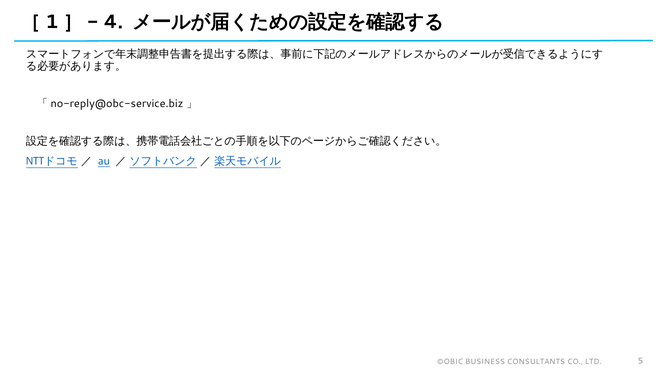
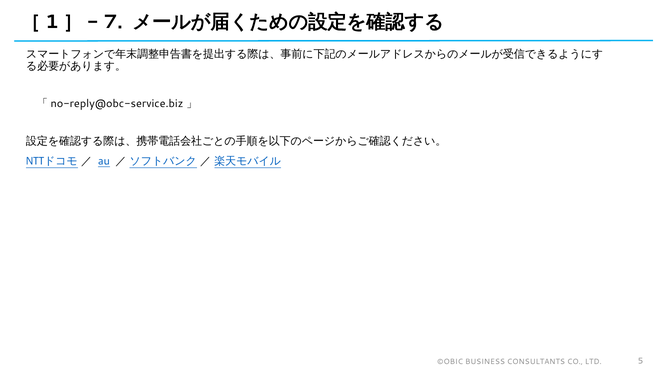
4: 4 -> 7 (113, 22)
